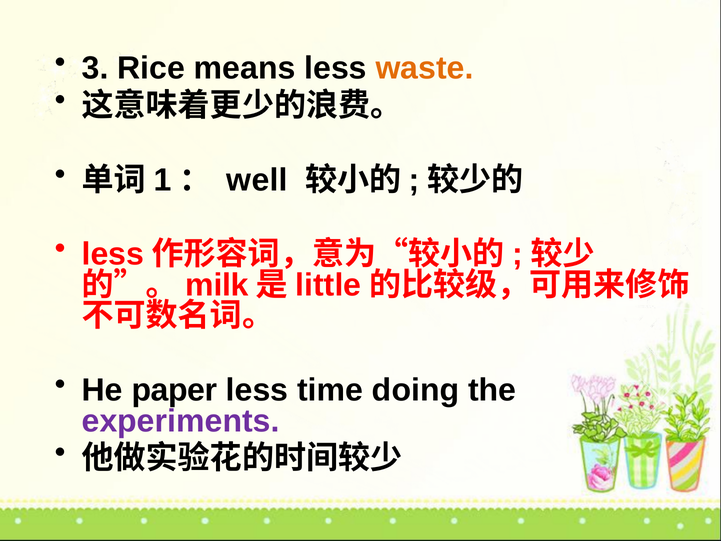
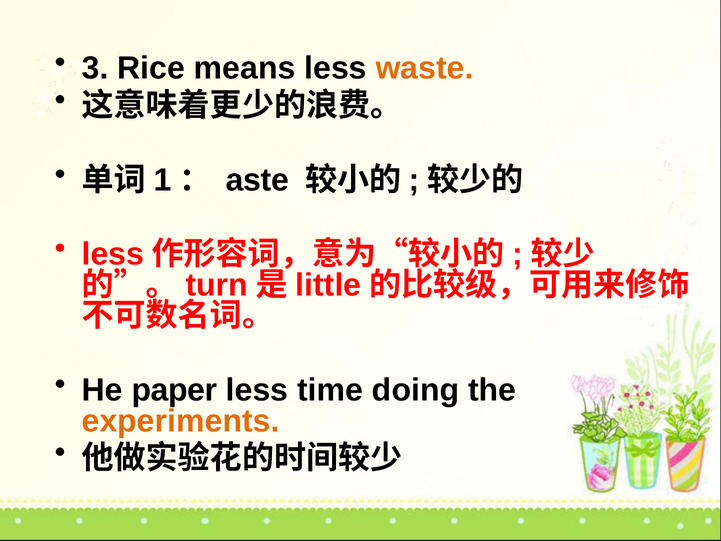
well: well -> aste (257, 180)
milk: milk -> turn (217, 285)
experiments colour: purple -> orange (181, 421)
